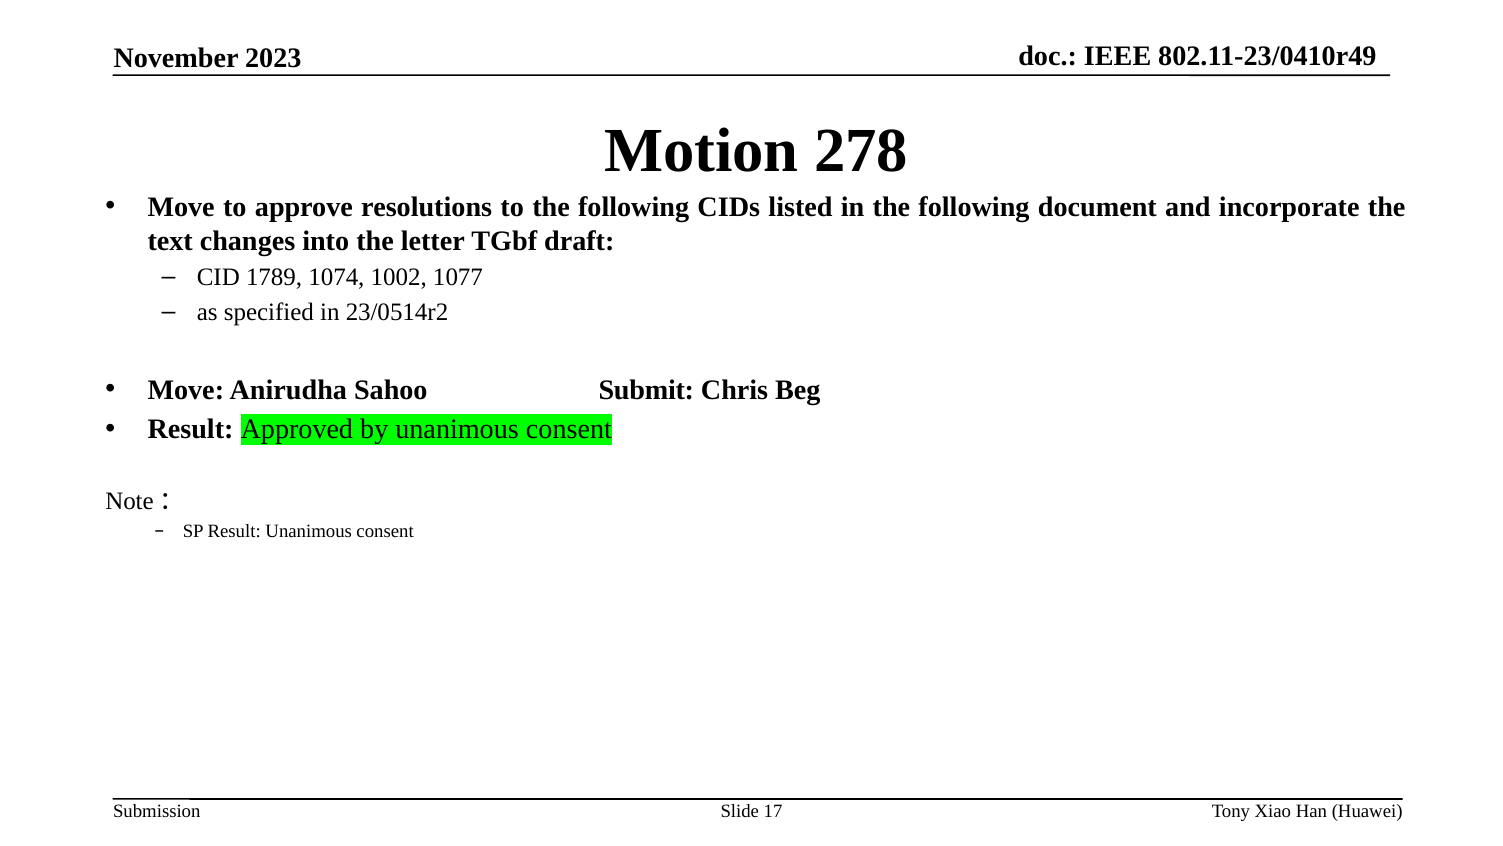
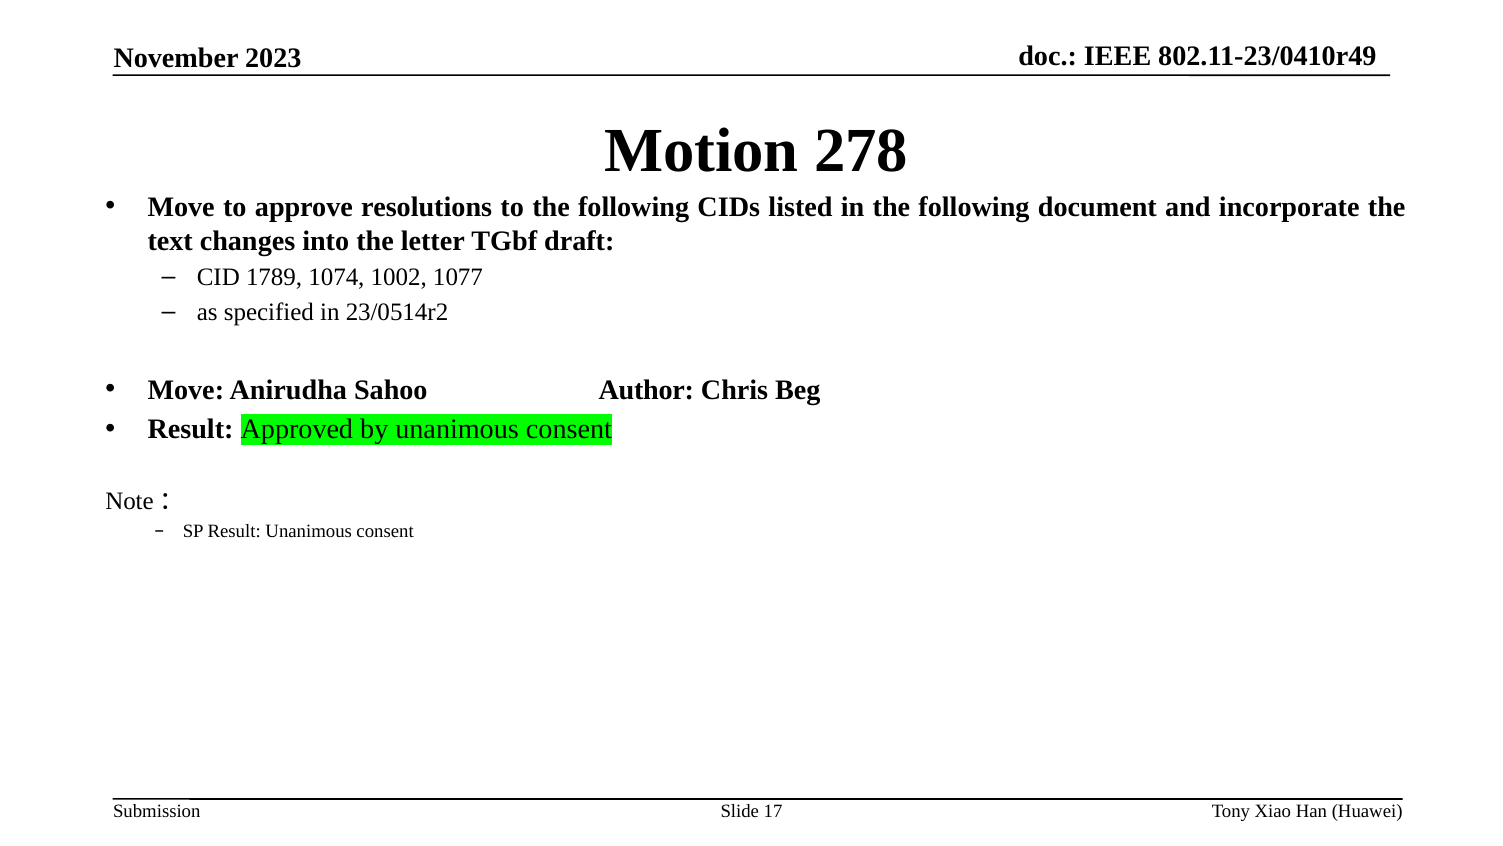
Submit: Submit -> Author (646, 390)
